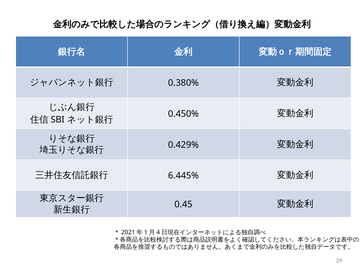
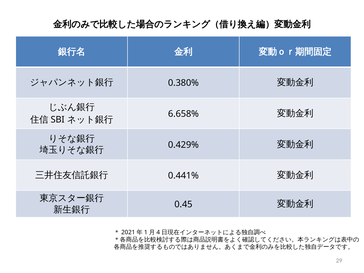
0.450%: 0.450% -> 6.658% (183, 114)
6.445%: 6.445% -> 0.441% (183, 176)
